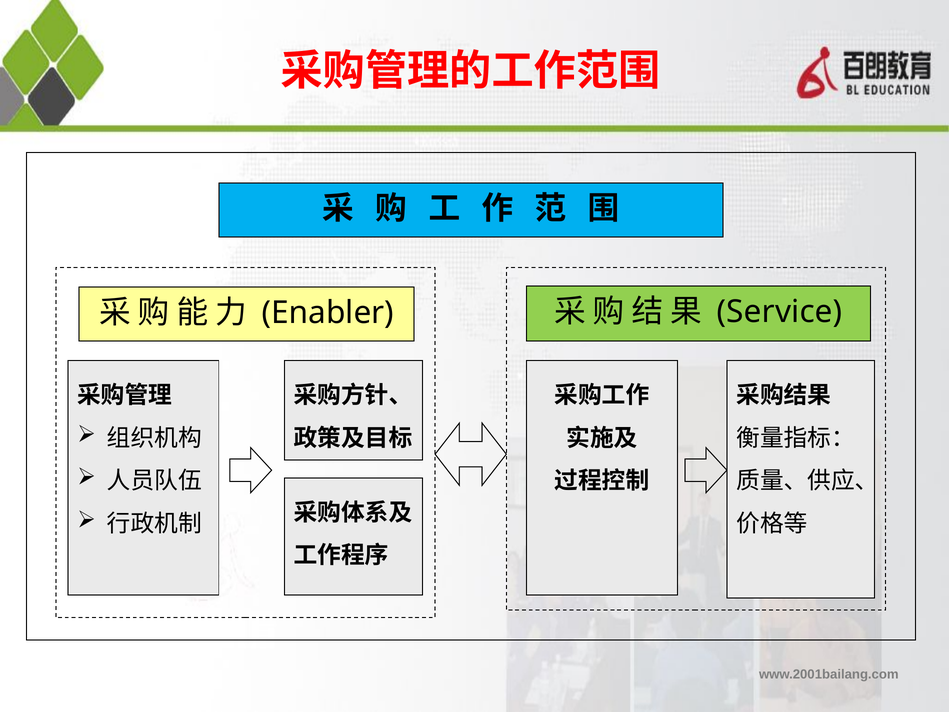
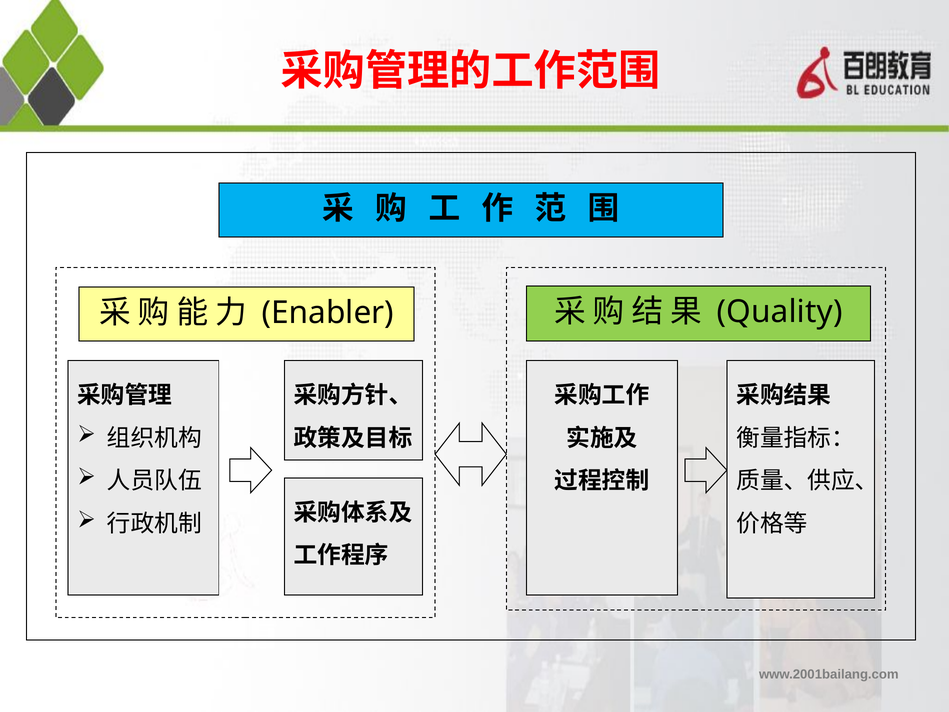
Service: Service -> Quality (780, 312)
